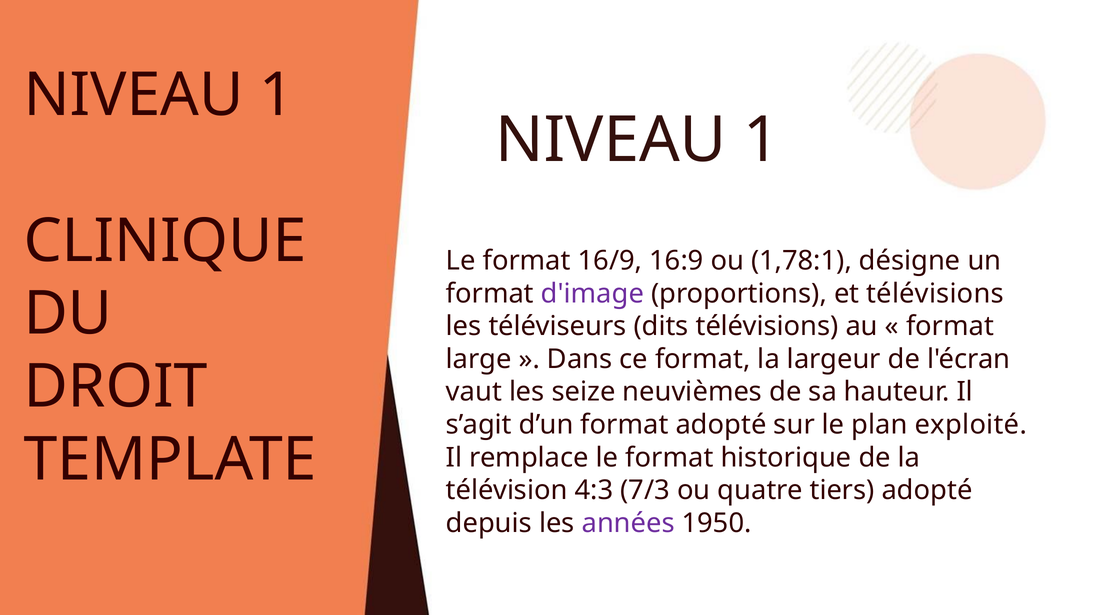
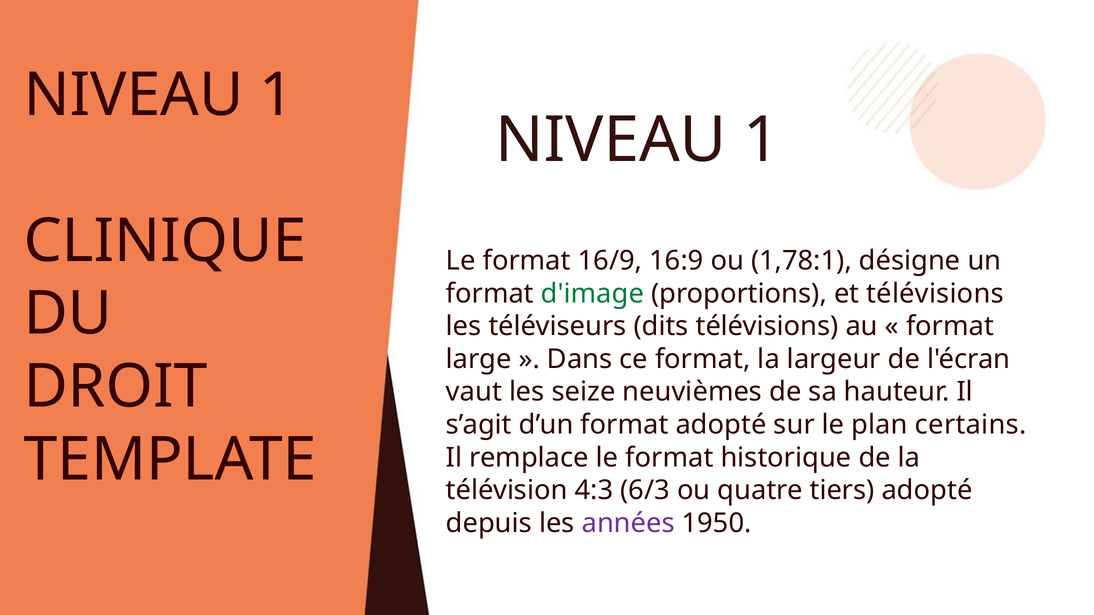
d'image colour: purple -> green (592, 294)
exploité: exploité -> certains (971, 425)
7/3: 7/3 -> 6/3 (645, 491)
